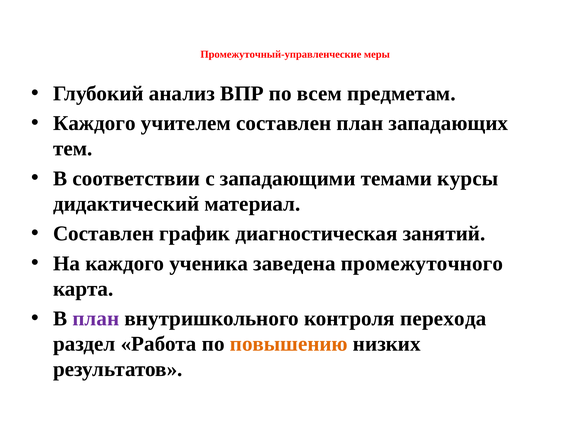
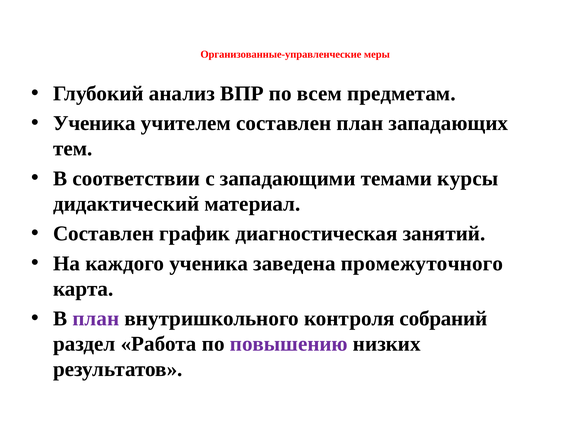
Промежуточный-управленческие: Промежуточный-управленческие -> Организованные-управленческие (281, 54)
Каждого: Каждого -> Ученика (94, 124)
перехода: перехода -> собраний (444, 319)
повышению colour: orange -> purple (289, 344)
